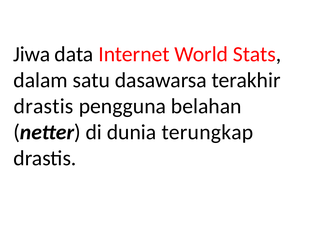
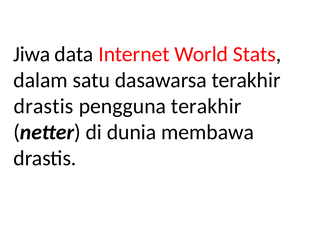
pengguna belahan: belahan -> terakhir (206, 106)
terungkap: terungkap -> membawa (208, 132)
